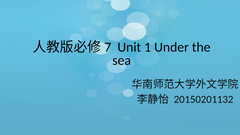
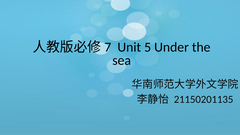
1: 1 -> 5 (148, 47)
20150201132: 20150201132 -> 21150201135 (204, 99)
